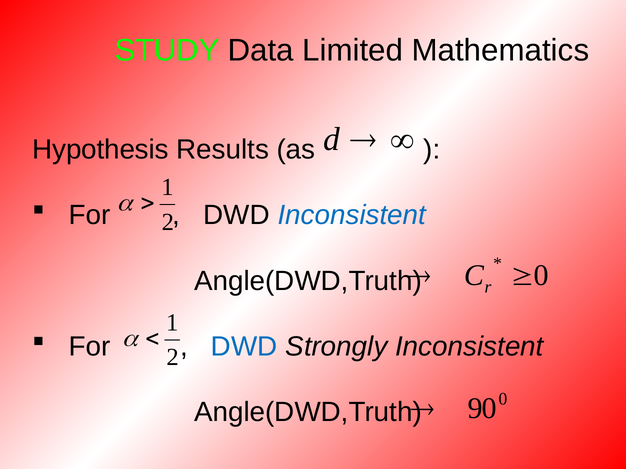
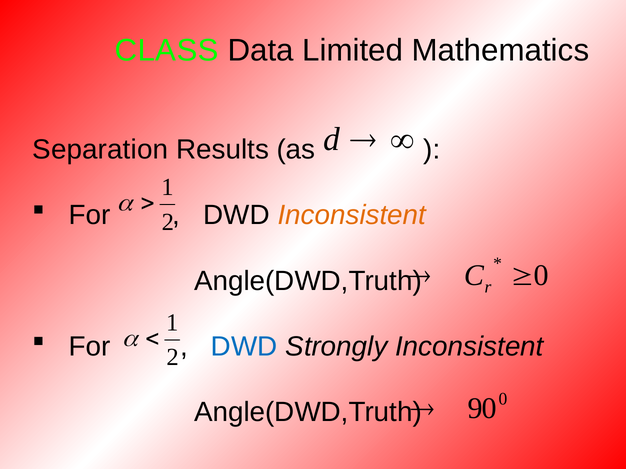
STUDY: STUDY -> CLASS (167, 50)
Hypothesis: Hypothesis -> Separation (100, 150)
Inconsistent colour: blue -> orange (352, 215)
